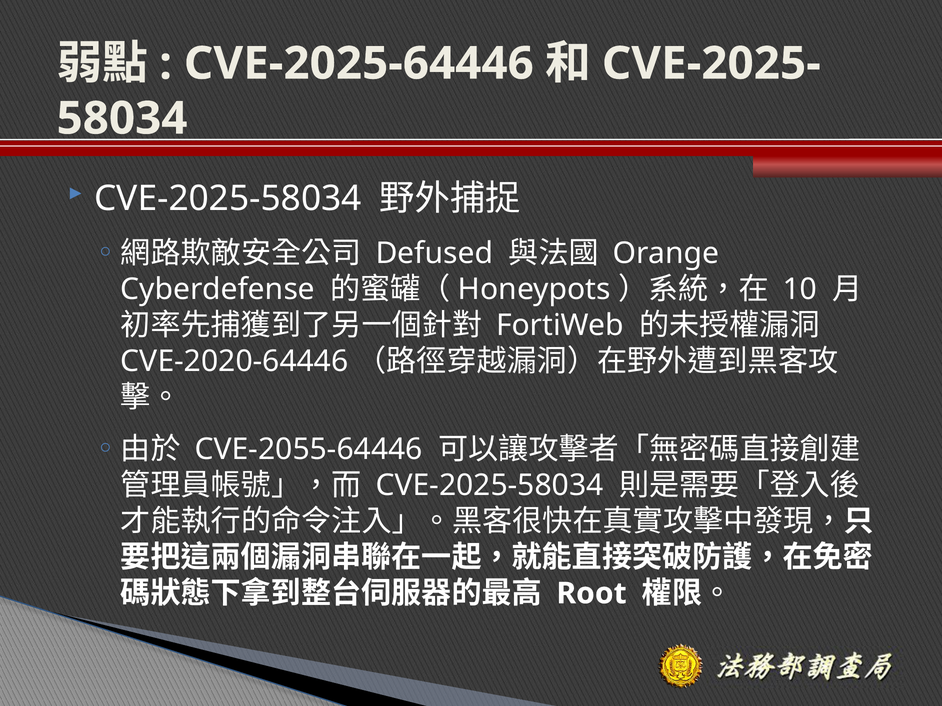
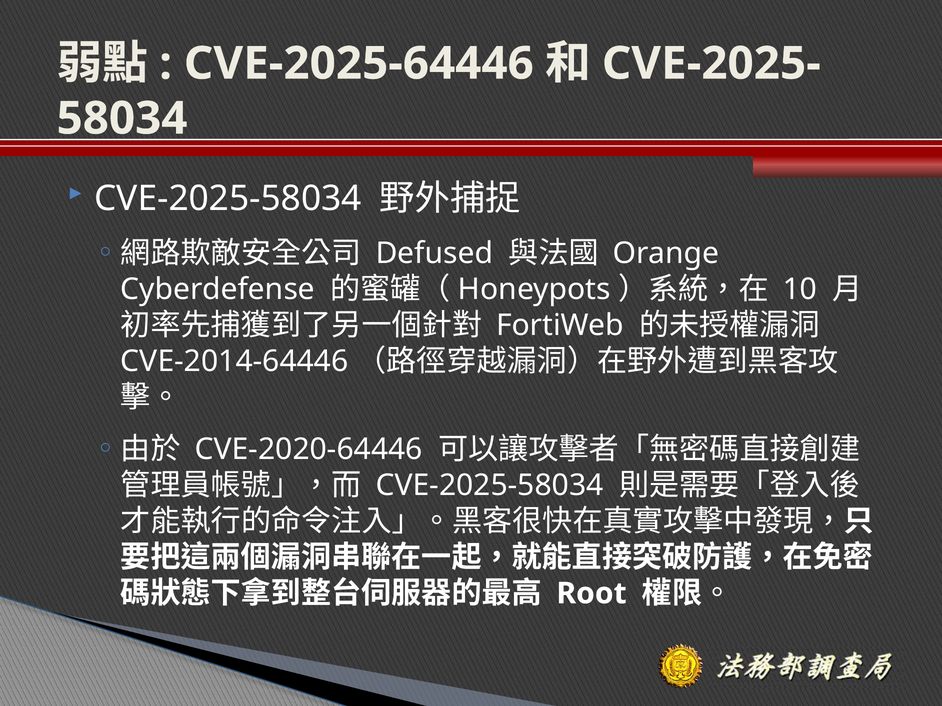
CVE-2020-64446: CVE-2020-64446 -> CVE-2014-64446 (234, 362)
CVE-2055-64446: CVE-2055-64446 -> CVE-2020-64446 (309, 449)
